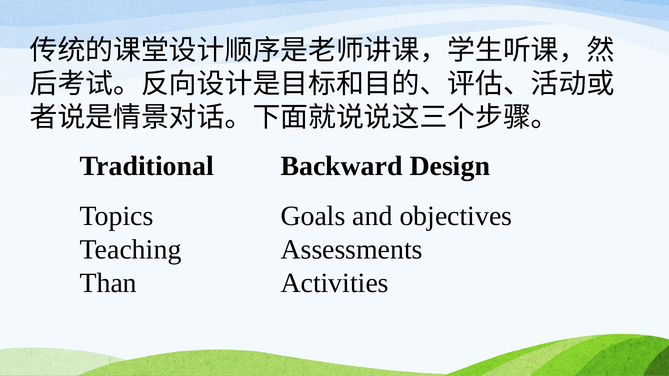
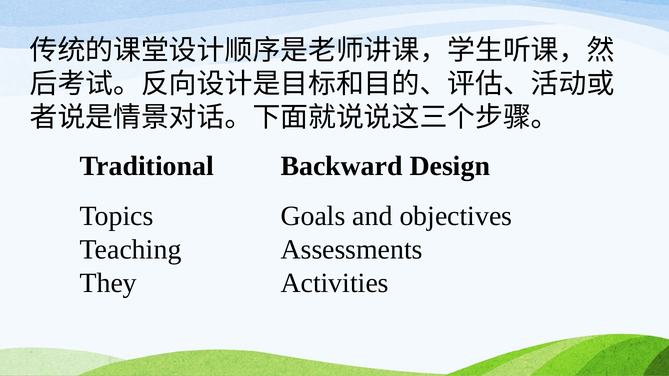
Than: Than -> They (108, 283)
